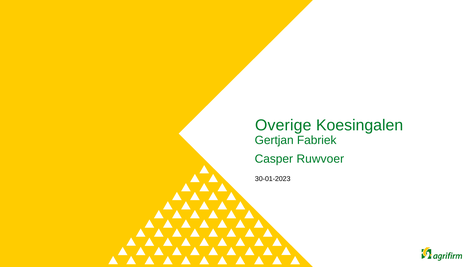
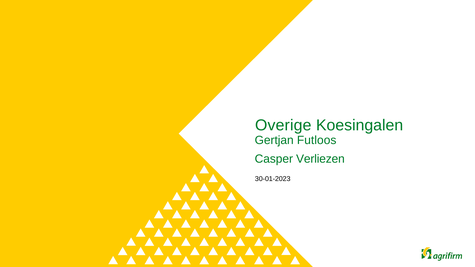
Fabriek: Fabriek -> Futloos (317, 140)
Ruwvoer: Ruwvoer -> Verliezen (320, 159)
